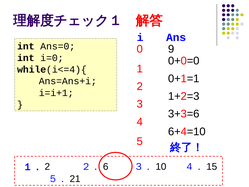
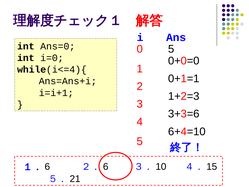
0 9: 9 -> 5 (171, 49)
2: 2 -> 6 (47, 167)
